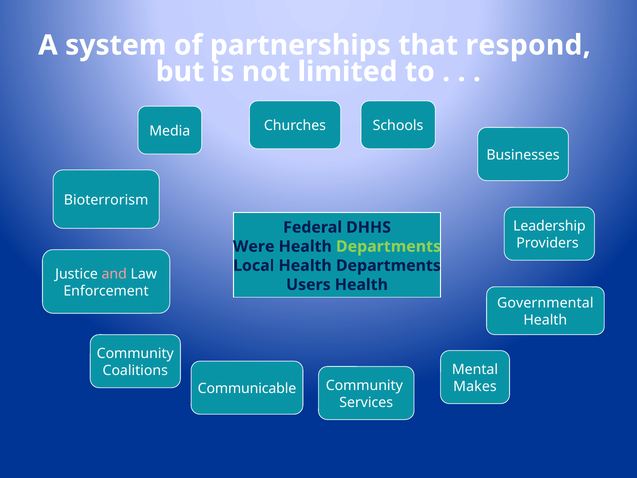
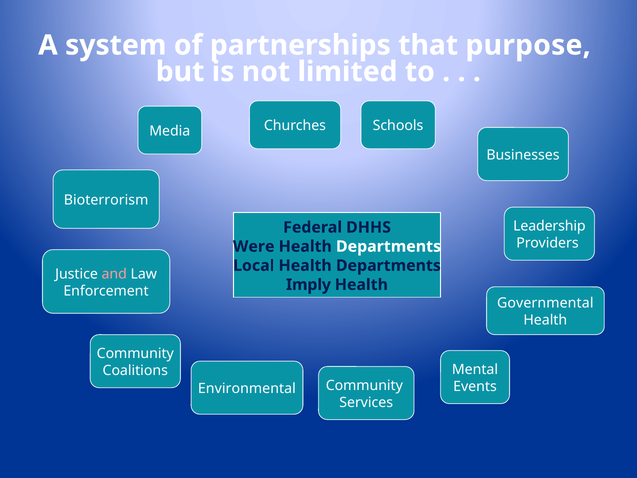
respond: respond -> purpose (528, 45)
Departments colour: light green -> white (388, 246)
Users: Users -> Imply (308, 285)
Makes: Makes -> Events (475, 386)
Communicable: Communicable -> Environmental (247, 388)
